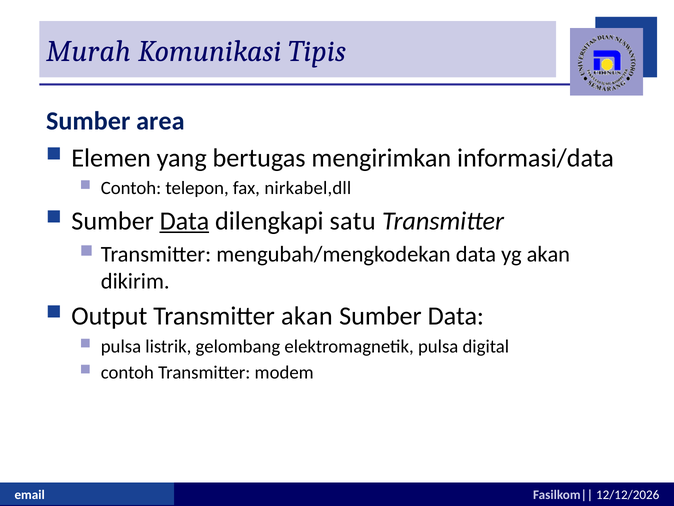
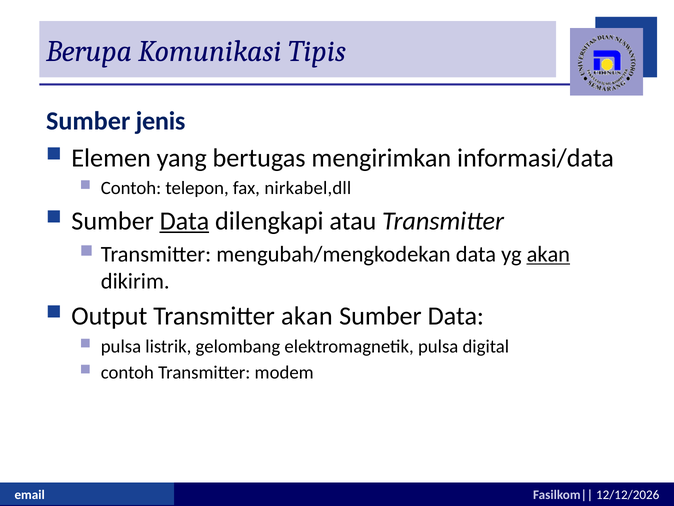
Murah: Murah -> Berupa (89, 51)
area: area -> jenis (161, 121)
satu: satu -> atau (353, 221)
akan underline: none -> present (548, 254)
